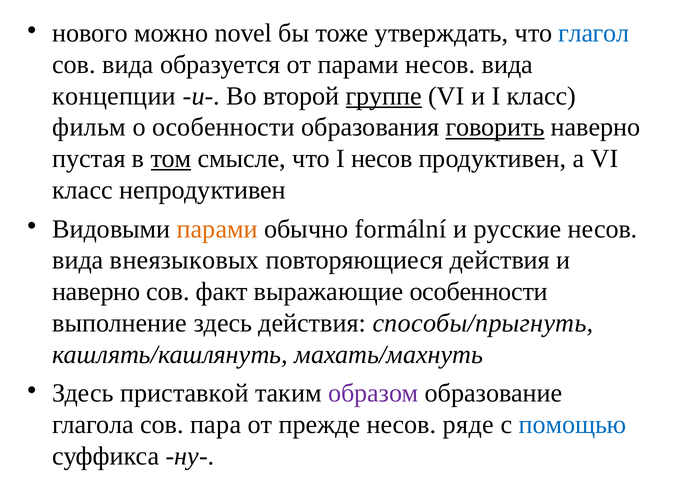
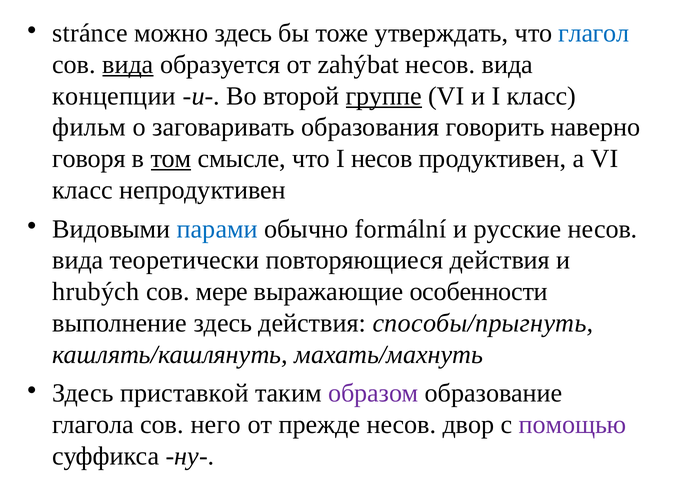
нового: нового -> stránce (90, 33)
можно novel: novel -> здесь (244, 33)
вида underline: none -> present (128, 65)
от парами: парами -> zahýbat (358, 65)
о особенности: особенности -> заговаривать (224, 128)
говорить underline: present -> none (495, 128)
пустая: пустая -> говоря (89, 159)
парами colour: orange -> blue (217, 229)
внеязыковых: внеязыковых -> теоретически (185, 261)
наверно: наверно -> hrubých (96, 292)
факт: факт -> мере (222, 292)
пара: пара -> него (216, 425)
ряде: ряде -> двор (469, 425)
помощью colour: blue -> purple (573, 425)
